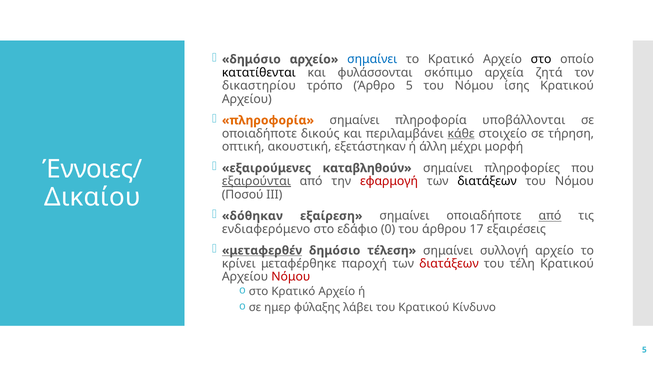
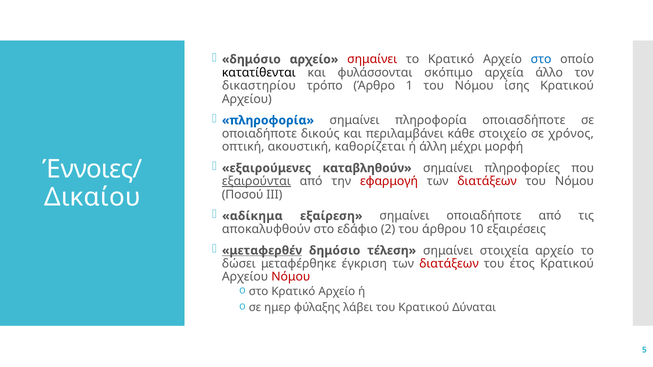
σημαίνει colour: blue -> red (372, 59)
στο colour: black -> blue (541, 59)
ζητά: ζητά -> άλλο (549, 73)
Άρθρο 5: 5 -> 1 (409, 86)
πληροφορία colour: orange -> blue (268, 120)
υποβάλλονται: υποβάλλονται -> οποιασδήποτε (524, 120)
κάθε underline: present -> none (461, 134)
τήρηση: τήρηση -> χρόνος (571, 134)
εξετάστηκαν: εξετάστηκαν -> καθορίζεται (370, 147)
διατάξεων colour: black -> red (487, 182)
δόθηκαν: δόθηκαν -> αδίκημα (252, 216)
από underline: present -> none (550, 216)
ενδιαφερόμενο: ενδιαφερόμενο -> αποκαλυφθούν (266, 229)
0: 0 -> 2 (388, 229)
17: 17 -> 10 (477, 229)
συλλογή: συλλογή -> στοιχεία (504, 251)
κρίνει: κρίνει -> δώσει (239, 264)
παροχή: παροχή -> έγκριση (364, 264)
τέλη: τέλη -> έτος (522, 264)
Κίνδυνο: Κίνδυνο -> Δύναται (474, 308)
